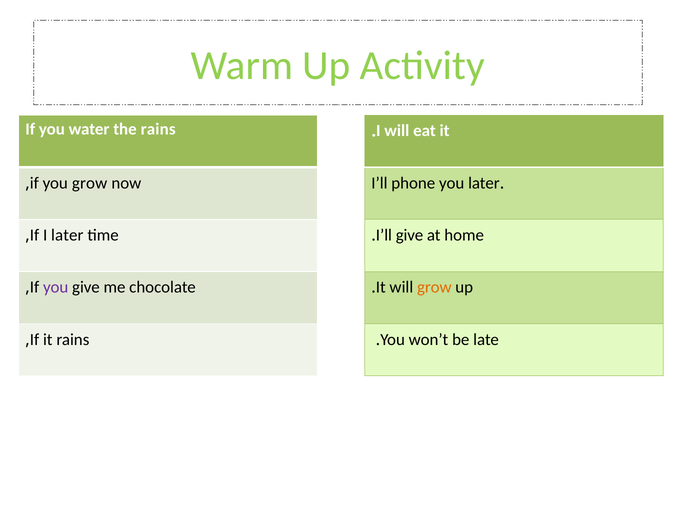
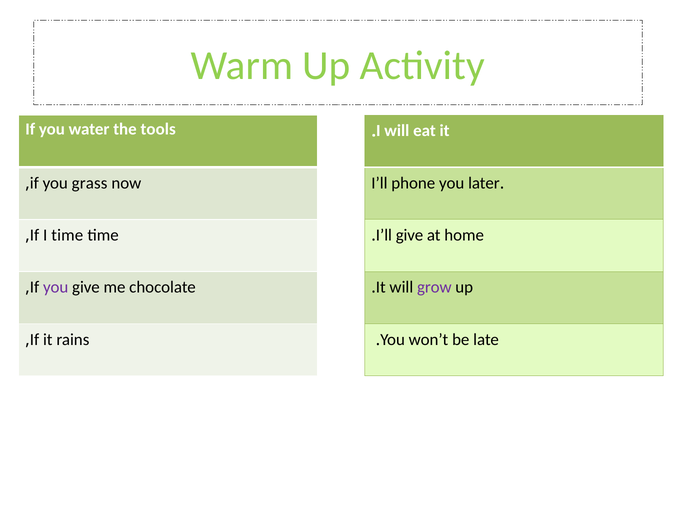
the rains: rains -> tools (158, 129)
you grow: grow -> grass (90, 183)
I later: later -> time (67, 235)
grow colour: orange -> purple (434, 287)
